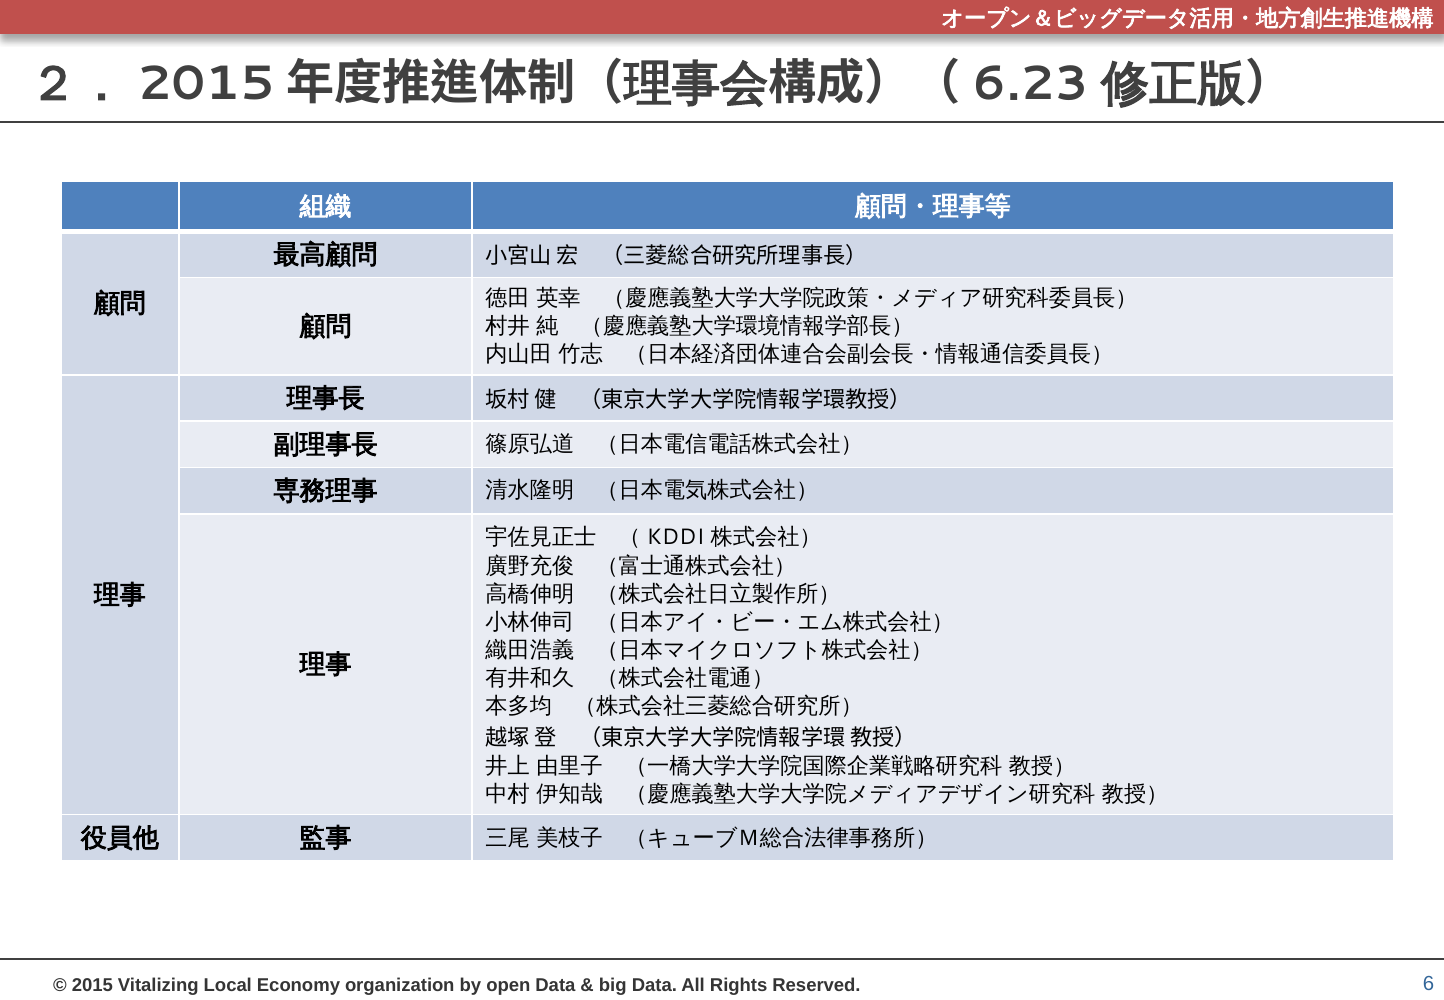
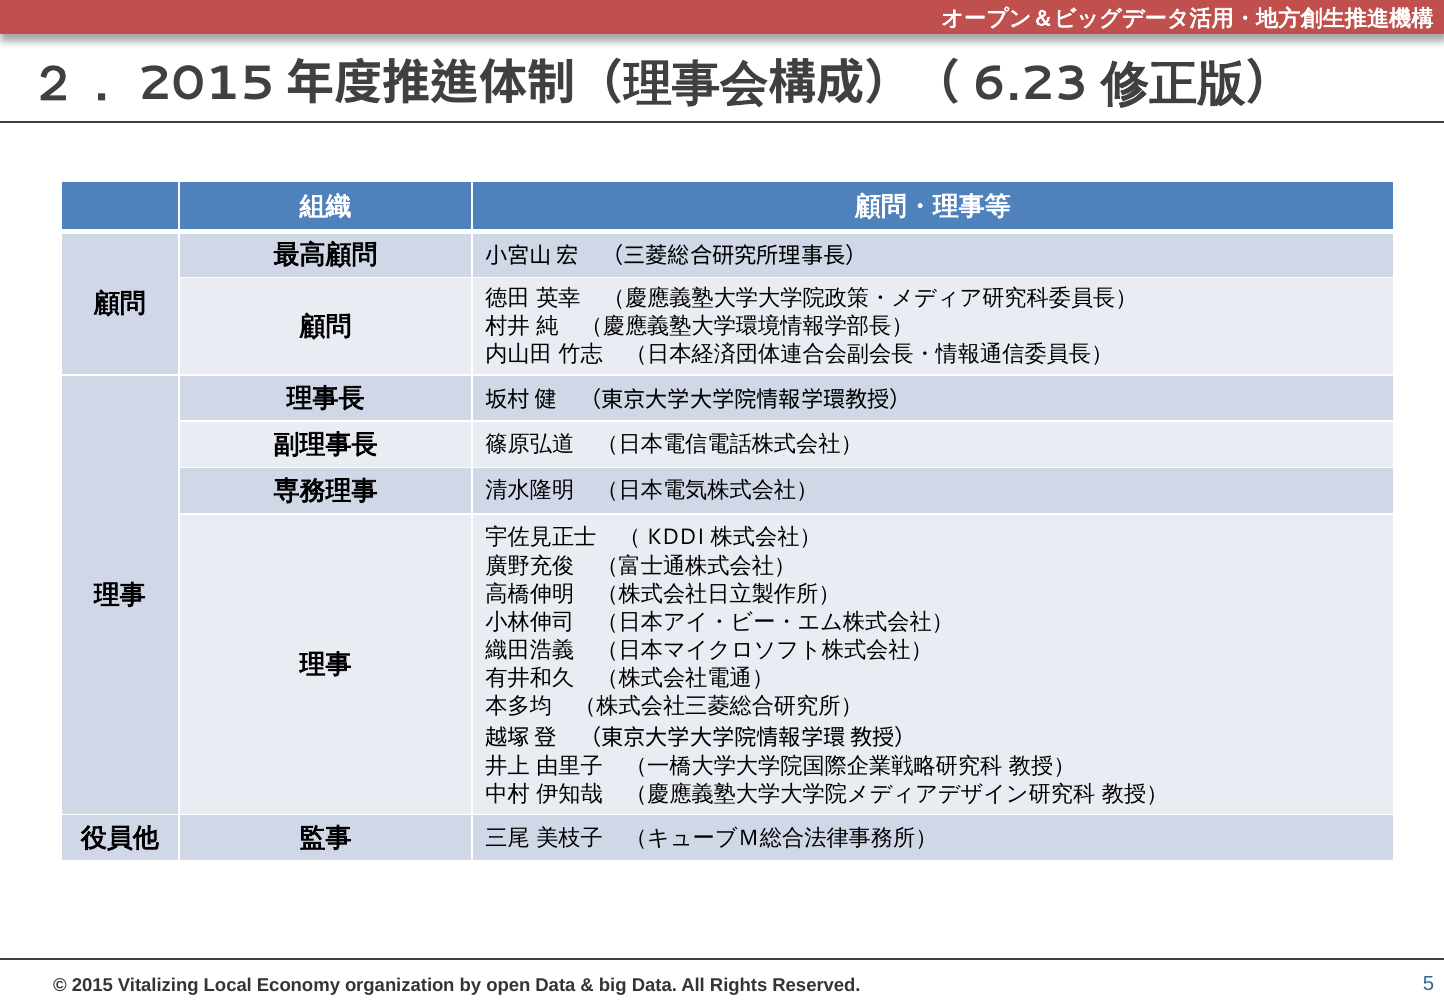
6: 6 -> 5 (1428, 984)
